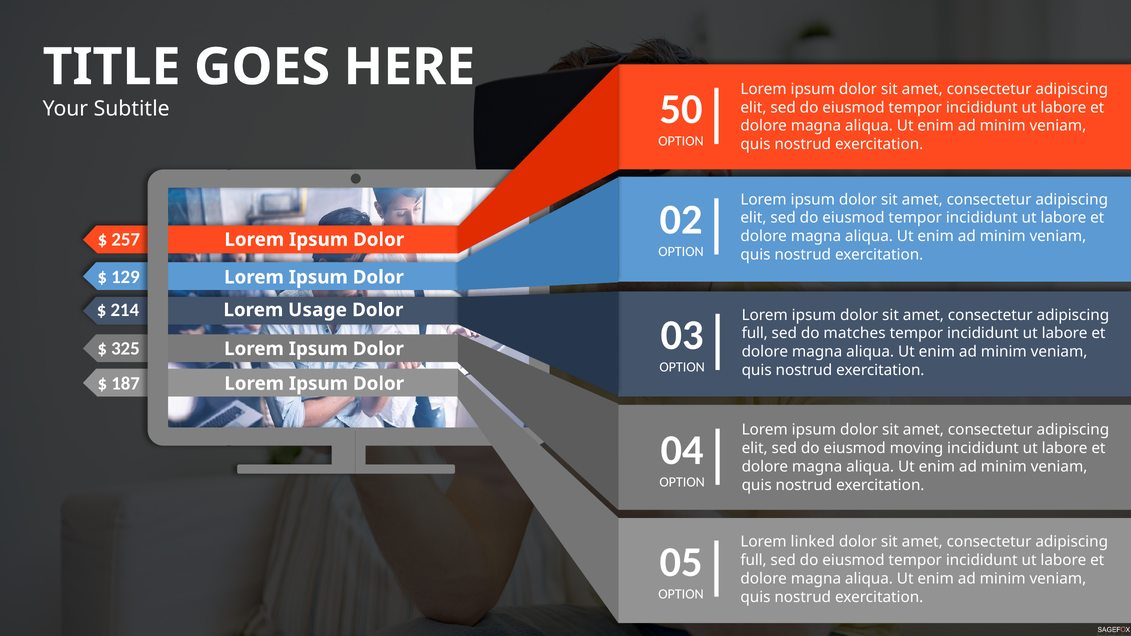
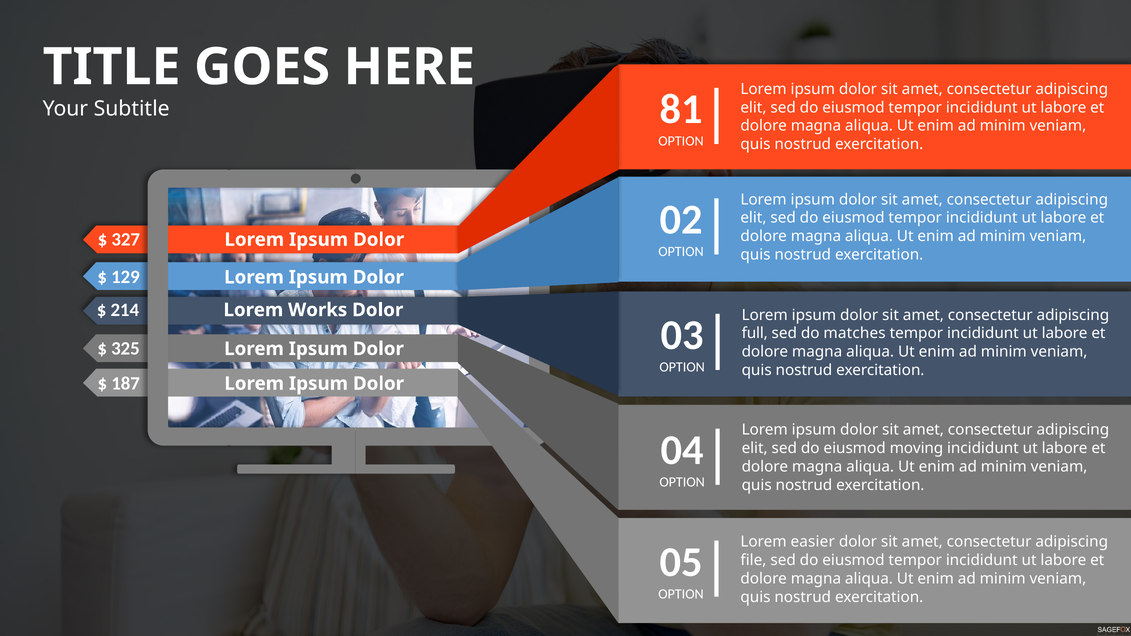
50: 50 -> 81 (681, 109)
257: 257 -> 327 (126, 240)
Usage: Usage -> Works (318, 310)
linked: linked -> easier (813, 542)
full: full -> file (753, 560)
